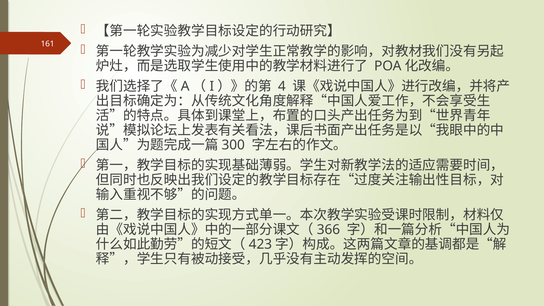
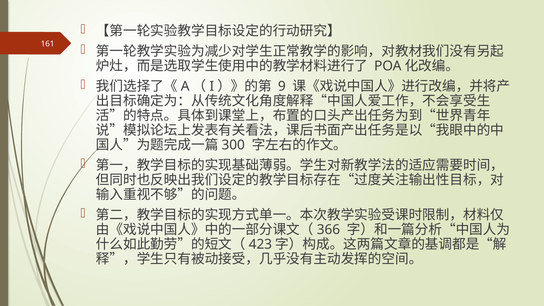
4: 4 -> 9 (282, 86)
